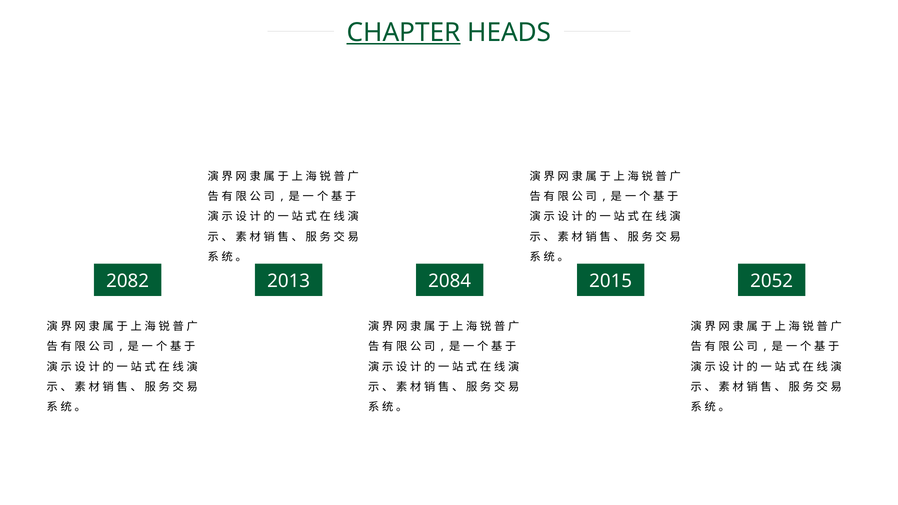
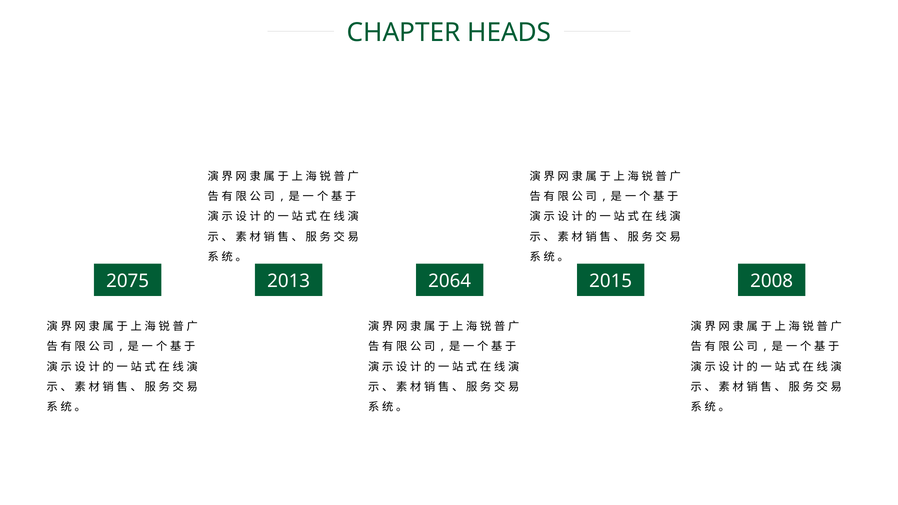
CHAPTER underline: present -> none (404, 33)
2082: 2082 -> 2075 (128, 281)
2084: 2084 -> 2064 (450, 281)
2052: 2052 -> 2008 (772, 281)
